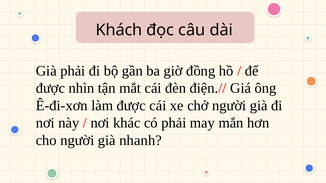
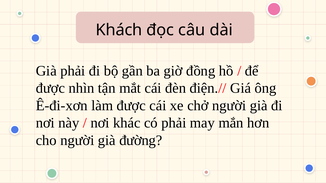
nhanh: nhanh -> đường (141, 141)
